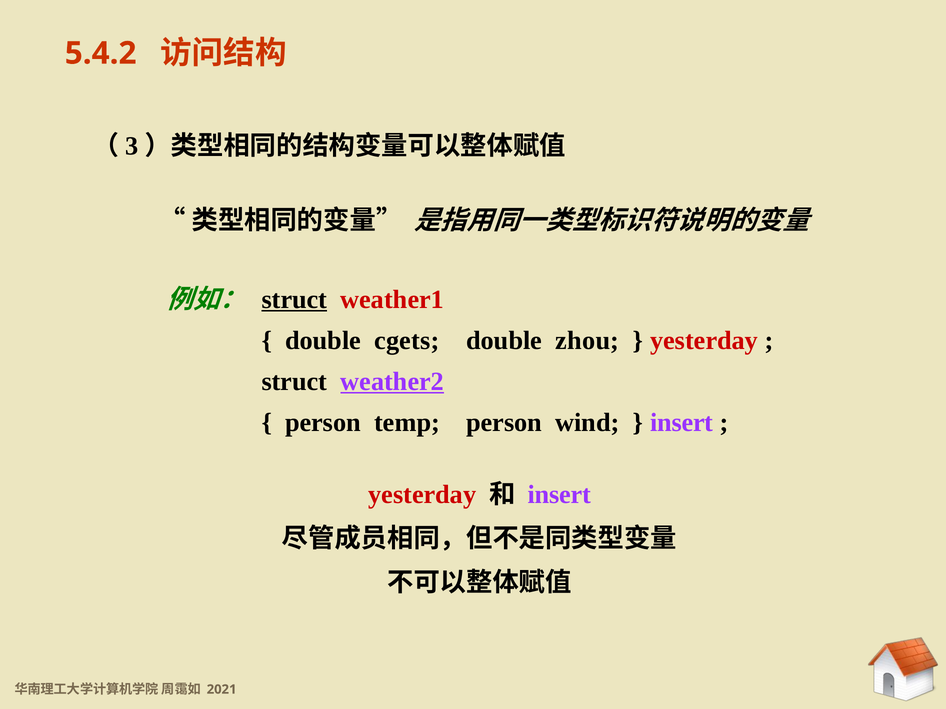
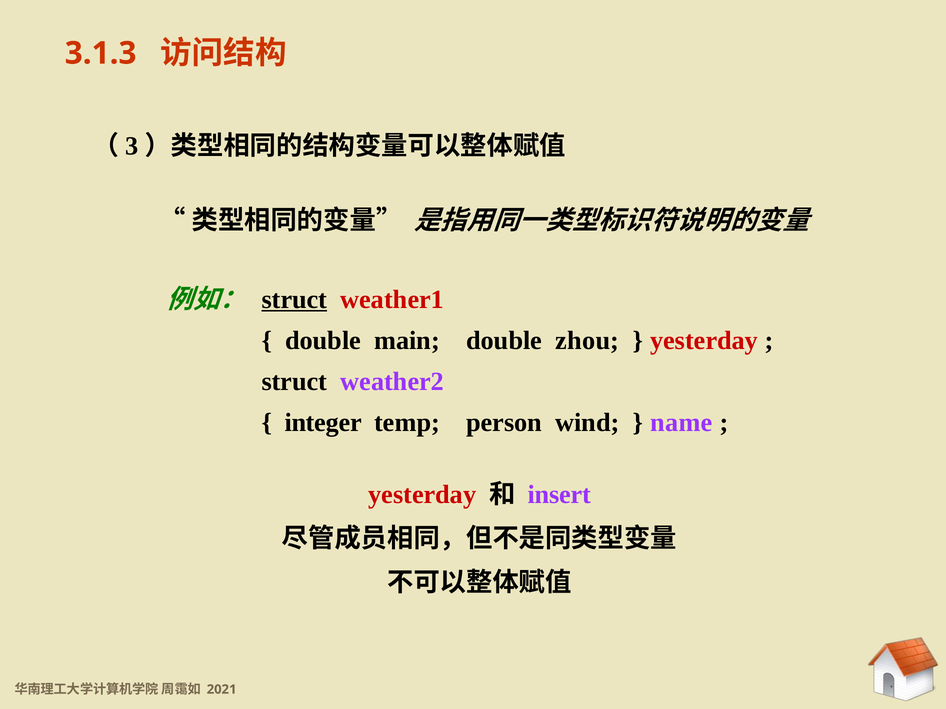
5.4.2: 5.4.2 -> 3.1.3 (101, 53)
cgets: cgets -> main (407, 341)
weather2 underline: present -> none (392, 382)
person: person -> integer (323, 423)
insert: insert -> name (681, 423)
